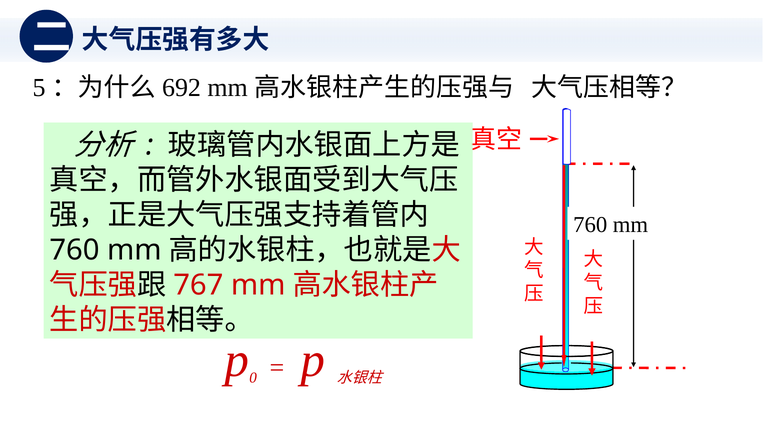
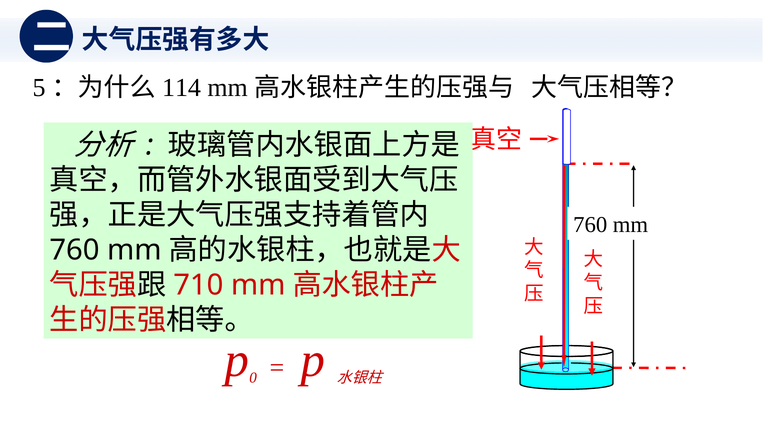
692: 692 -> 114 (182, 88)
767: 767 -> 710 (198, 285)
